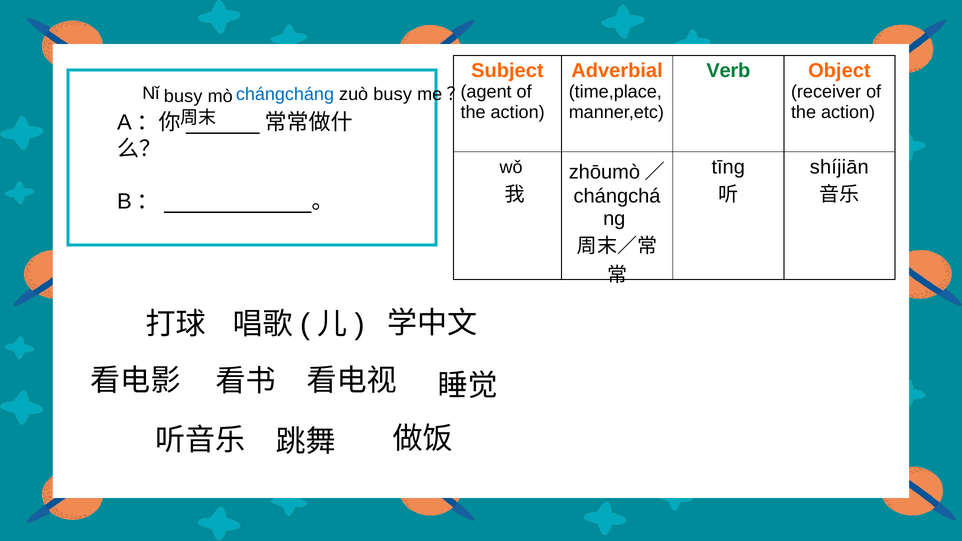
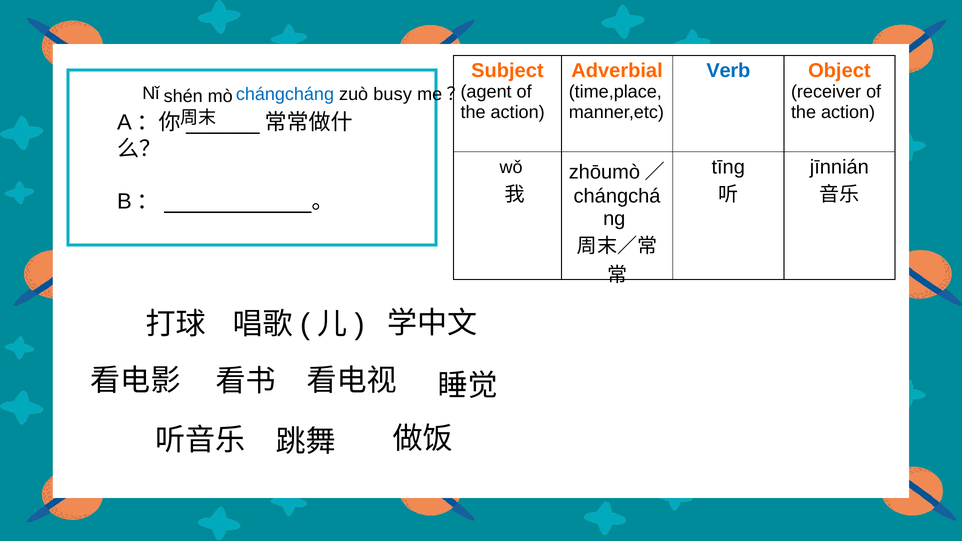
Verb colour: green -> blue (728, 71)
busy: busy -> shén (183, 96)
shíjiān: shíjiān -> jīnnián (839, 167)
